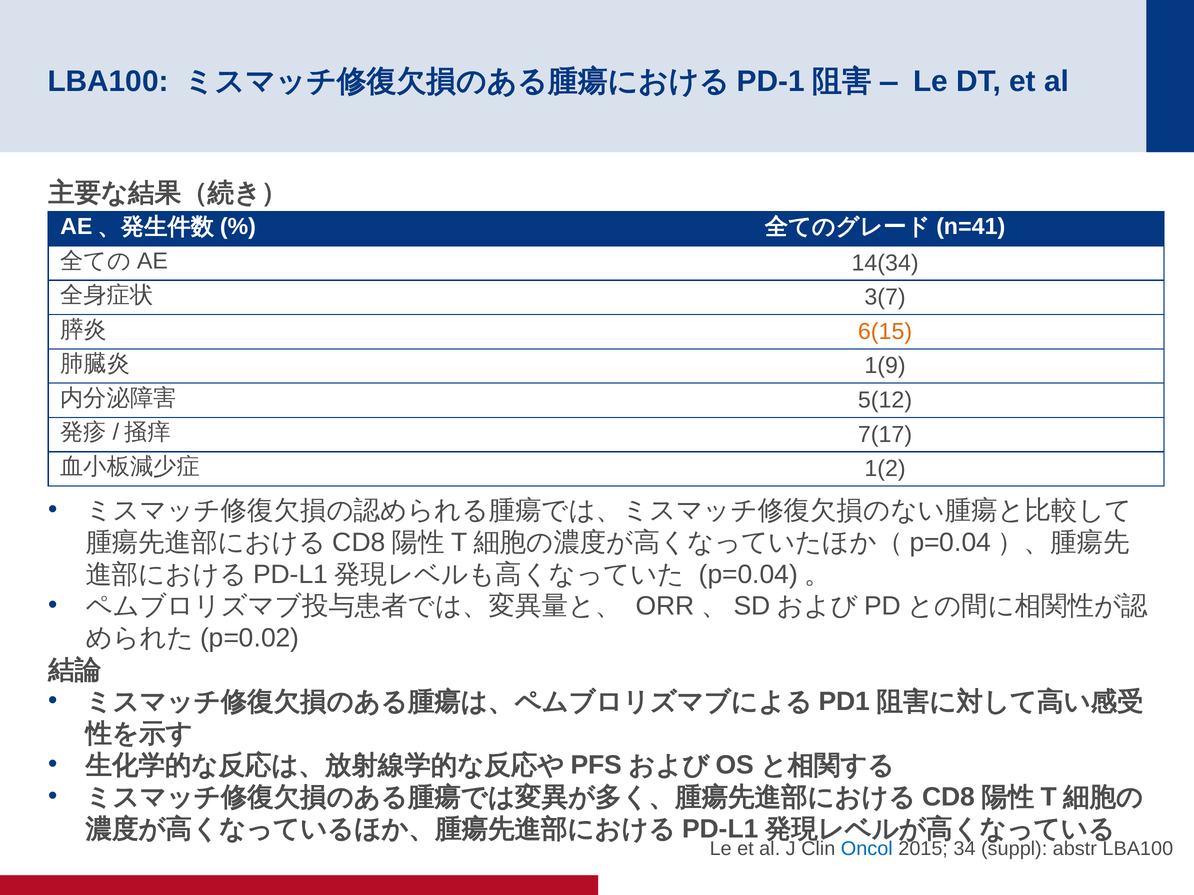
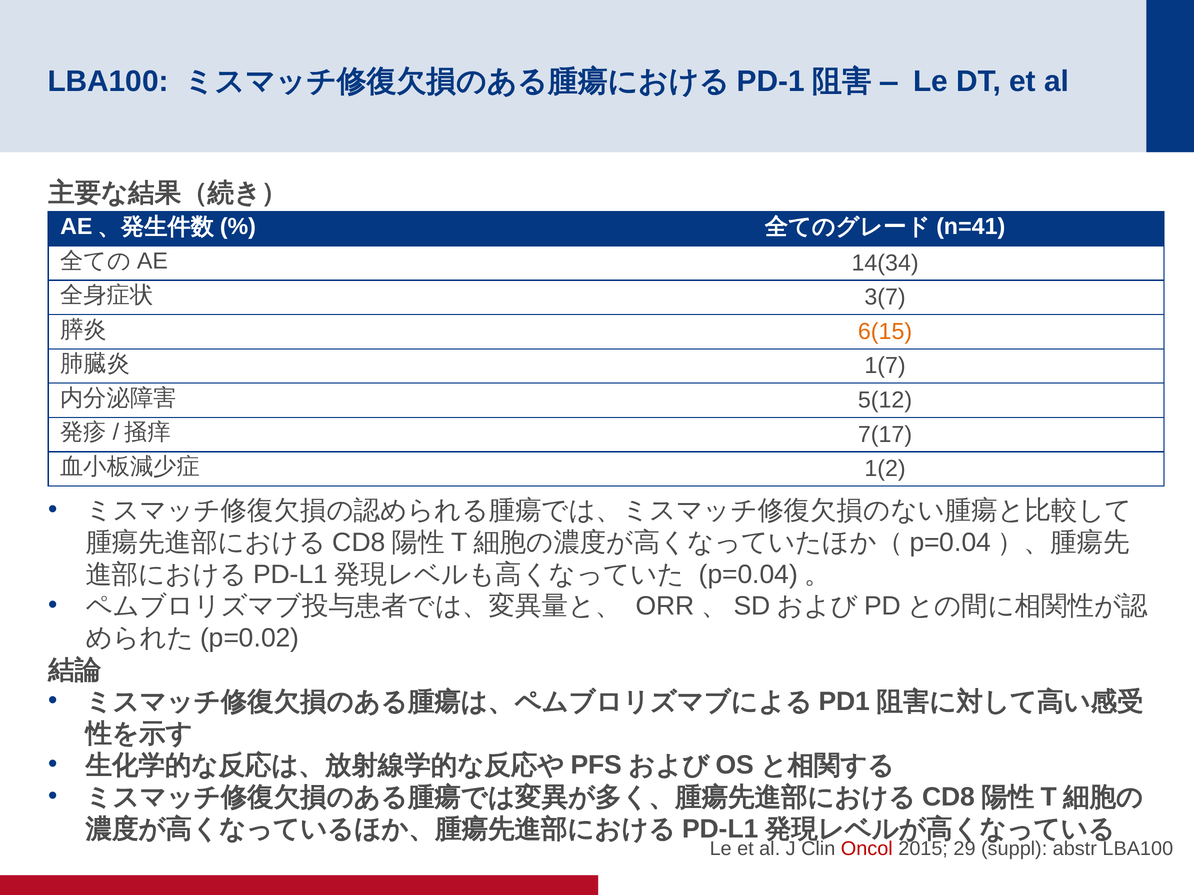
1(9: 1(9 -> 1(7 (885, 366)
Oncol colour: blue -> red (867, 849)
34: 34 -> 29 (965, 849)
